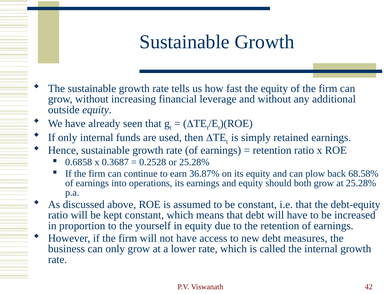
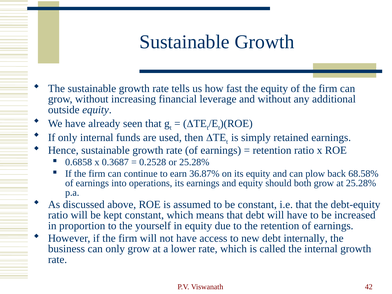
measures: measures -> internally (306, 238)
